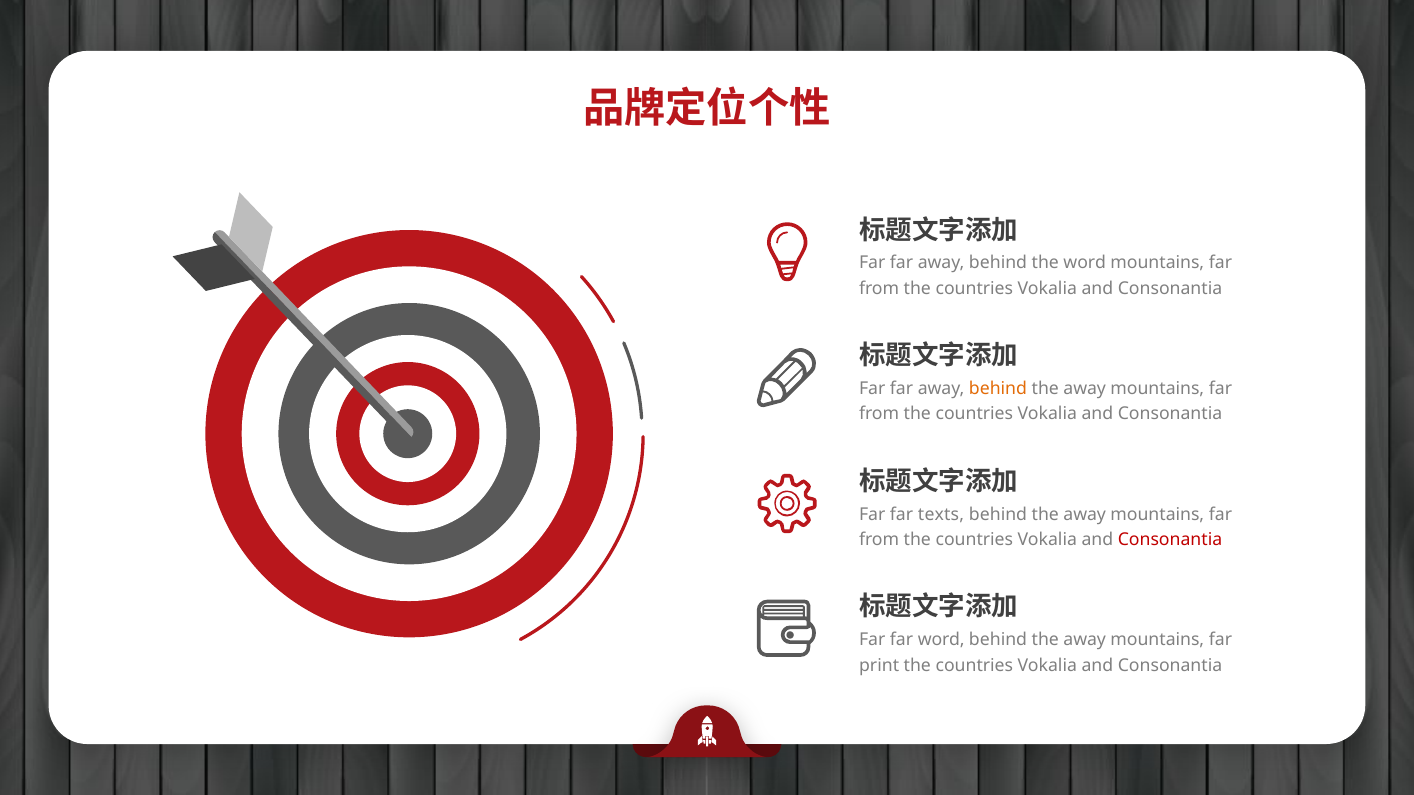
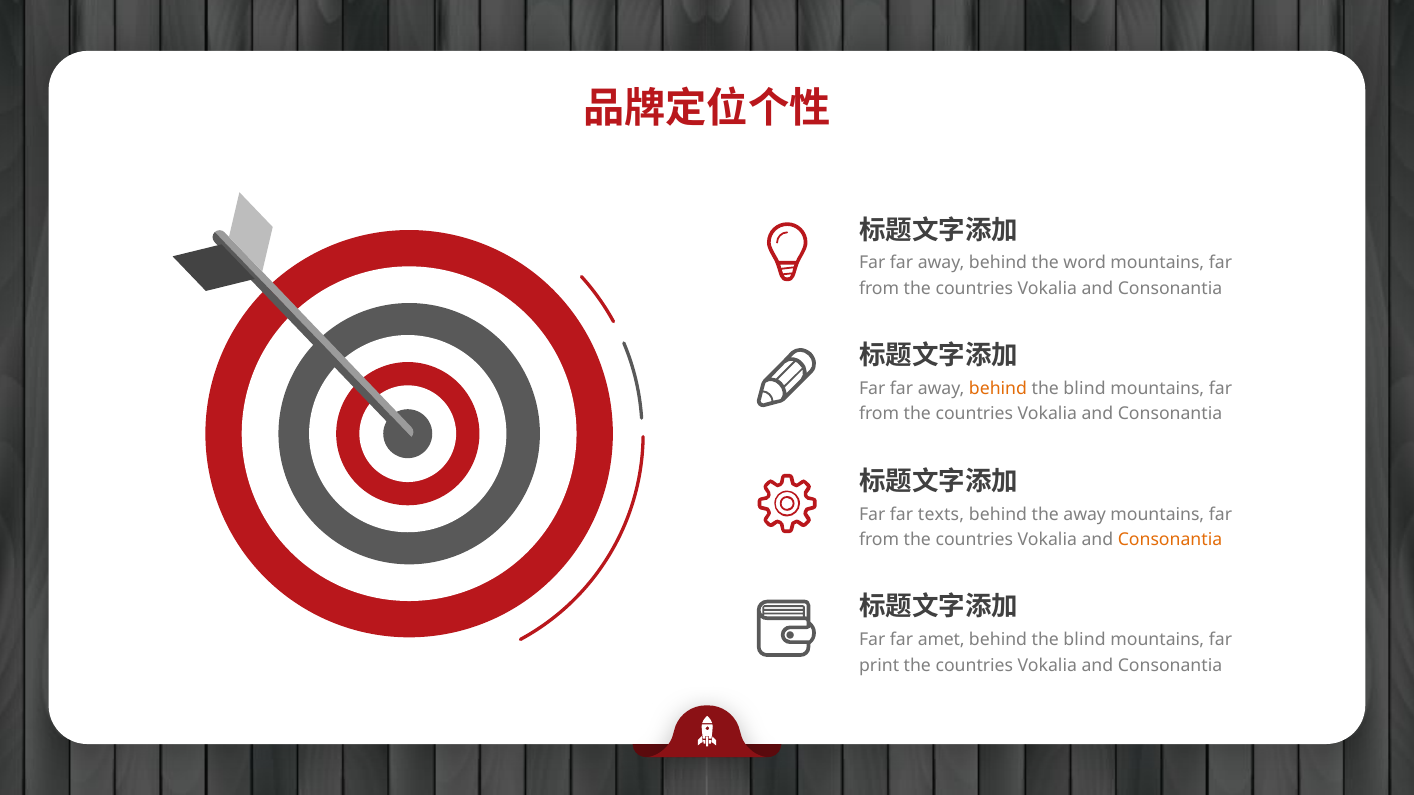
away: away -> blind (1085, 389)
Consonantia colour: red -> orange (1170, 540)
far word: word -> amet (941, 640)
away: away -> blind (1085, 640)
